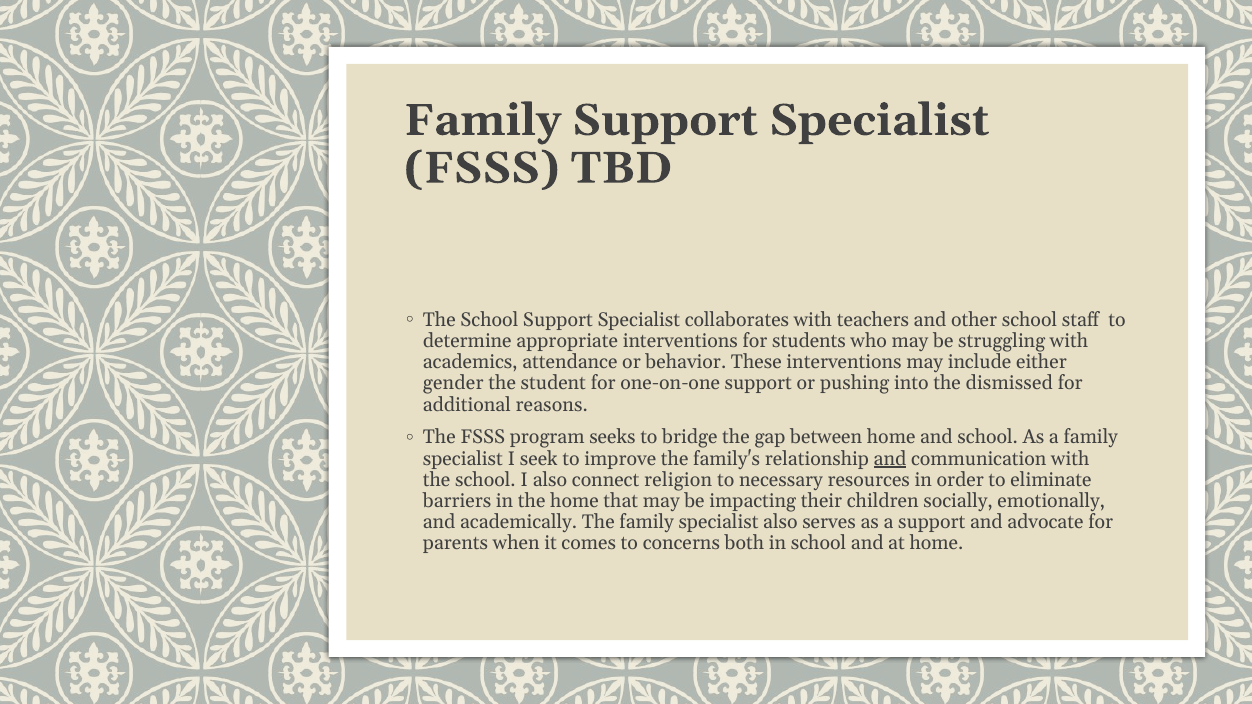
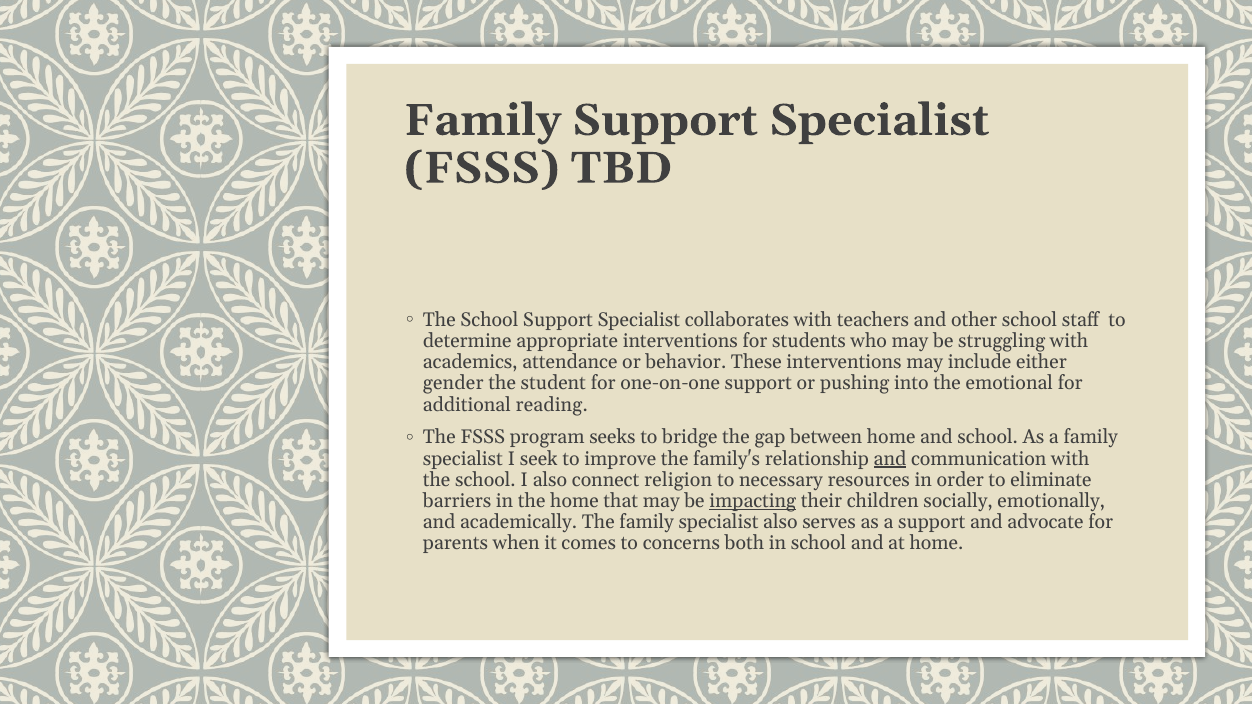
dismissed: dismissed -> emotional (1009, 384)
reasons: reasons -> reading (552, 405)
impacting underline: none -> present (753, 501)
